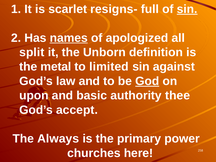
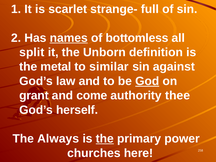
resigns-: resigns- -> strange- (114, 9)
sin underline: present -> none (187, 9)
apologized: apologized -> bottomless (137, 38)
limited: limited -> similar (109, 67)
upon: upon -> grant (34, 95)
basic: basic -> come (92, 95)
accept: accept -> herself (77, 110)
the underline: none -> present (105, 139)
